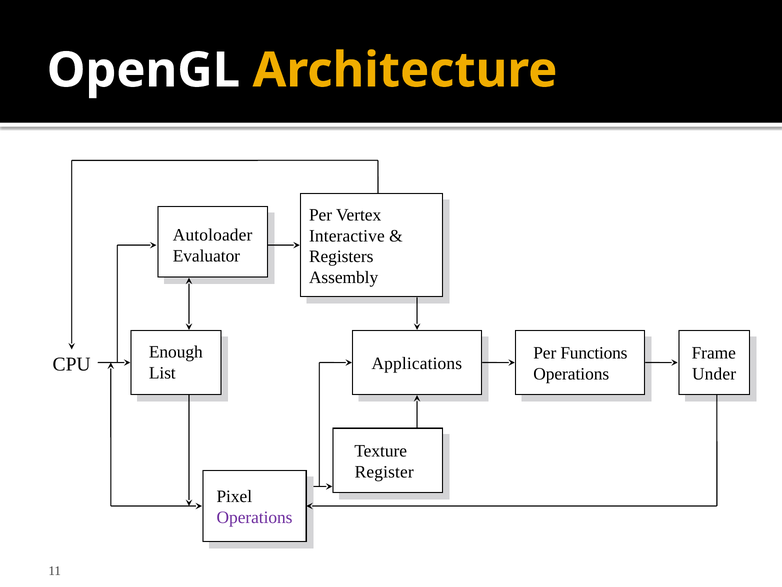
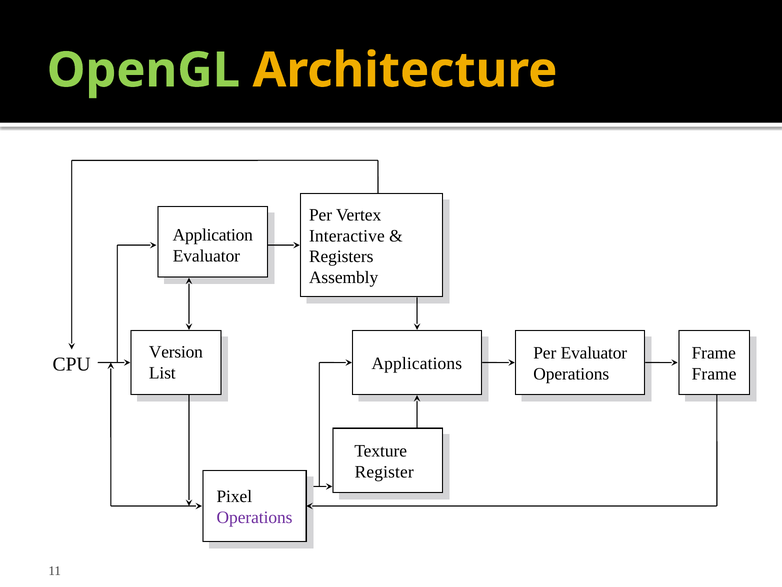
OpenGL colour: white -> light green (143, 70)
Autoloader: Autoloader -> Application (213, 235)
Enough: Enough -> Version (176, 352)
Per Functions: Functions -> Evaluator (594, 353)
Under: Under -> Frame (714, 374)
